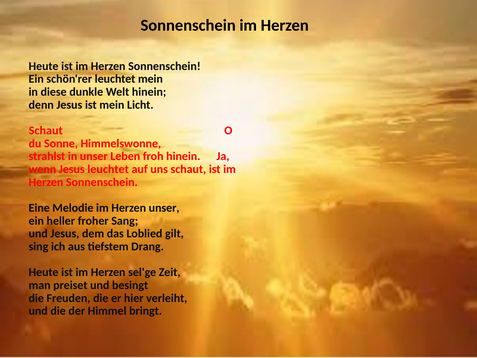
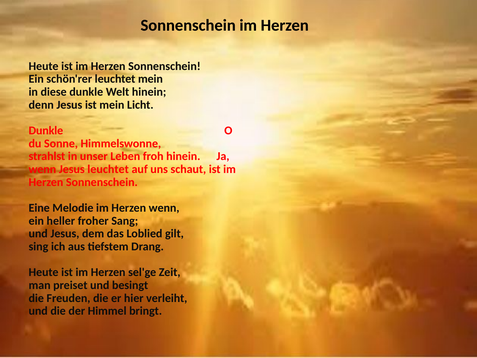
Schaut: Schaut -> Dunkle (46, 130)
Herzen unser: unser -> wenn (164, 208)
